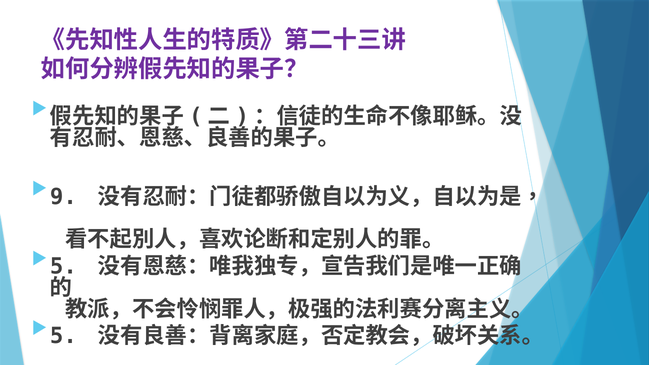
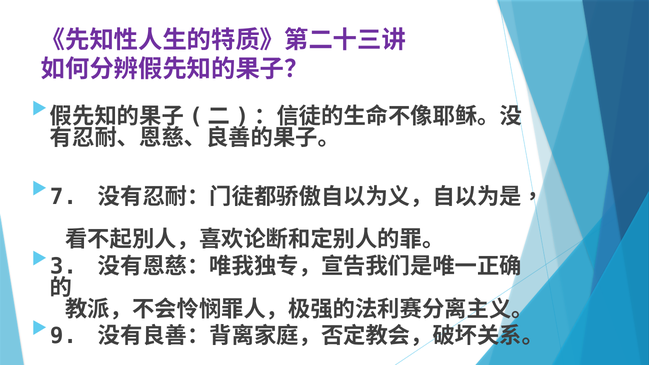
9: 9 -> 7 (63, 197)
5: 5 -> 3 (63, 266)
5: 5 -> 9 (63, 336)
